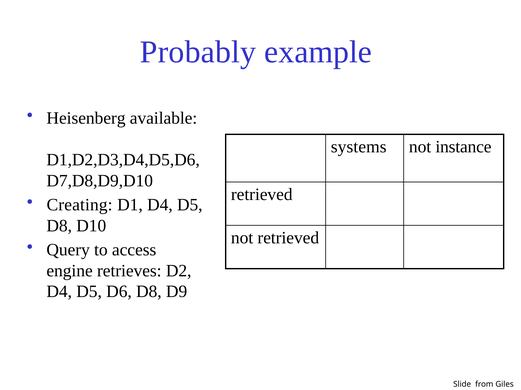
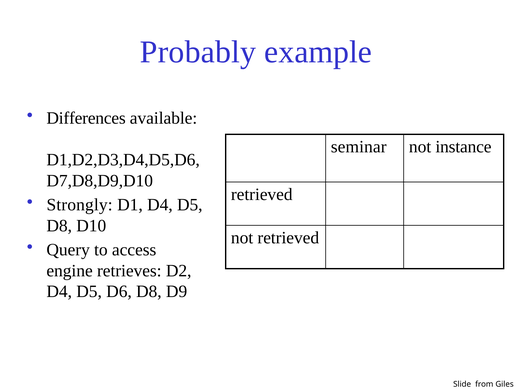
Heisenberg: Heisenberg -> Differences (86, 118)
systems: systems -> seminar (359, 147)
Creating: Creating -> Strongly (80, 205)
